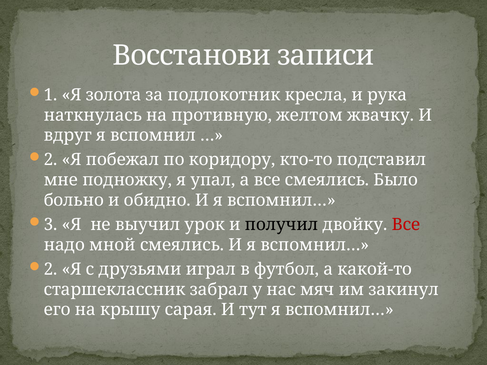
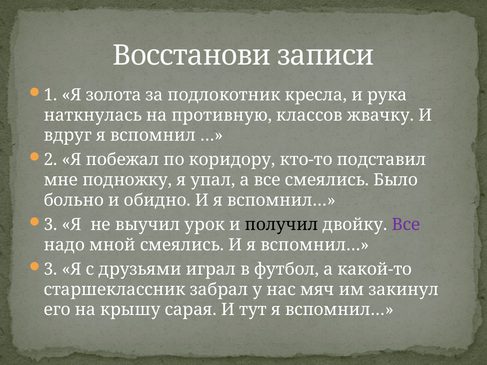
желтом: желтом -> классов (309, 115)
Все colour: red -> purple (406, 225)
2: 2 -> 3 (51, 269)
